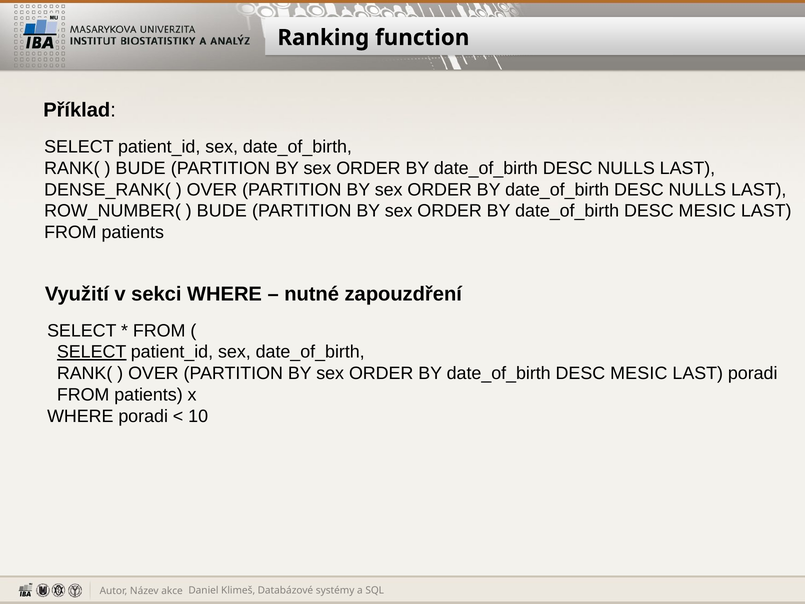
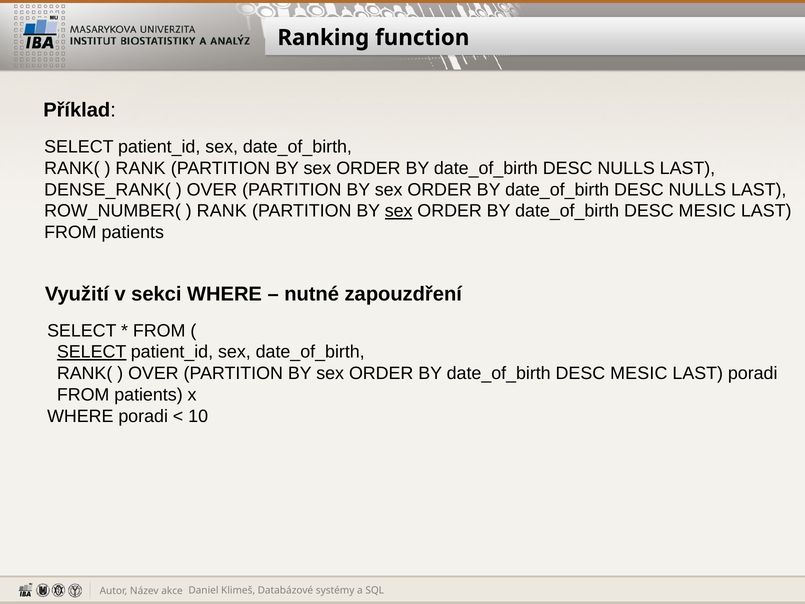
BUDE: BUDE -> RANK (141, 168)
BUDE: BUDE -> RANK (222, 211)
sex underline: none -> present (399, 211)
